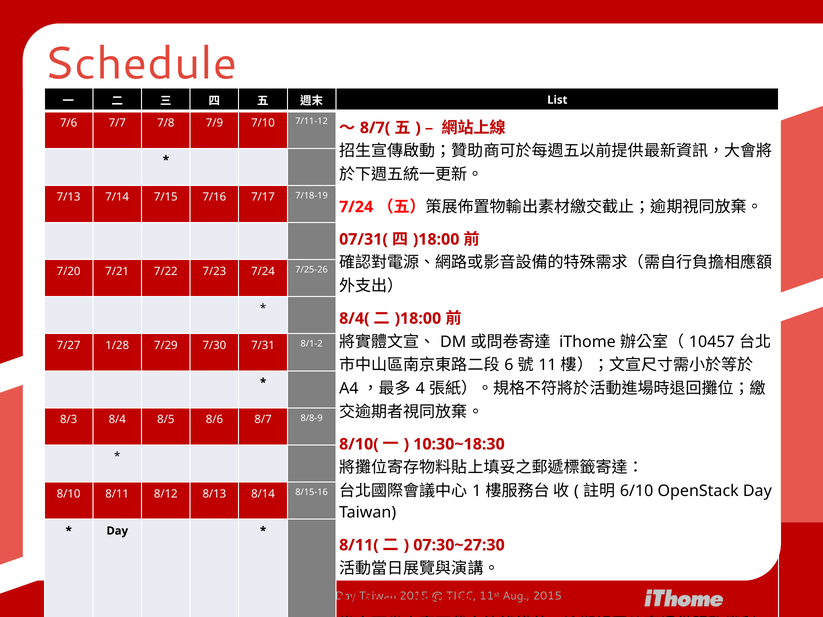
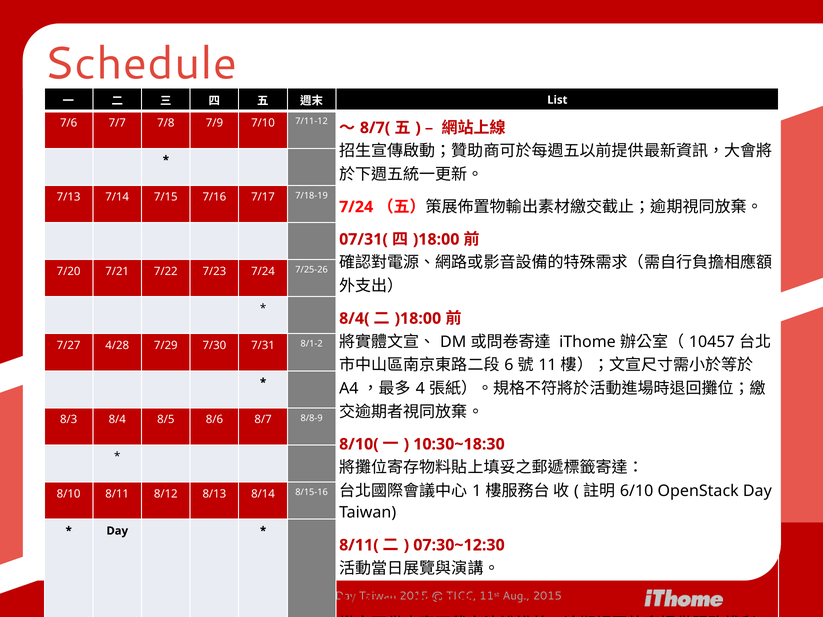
1/28: 1/28 -> 4/28 (117, 346)
07:30~27:30: 07:30~27:30 -> 07:30~12:30 (459, 545)
